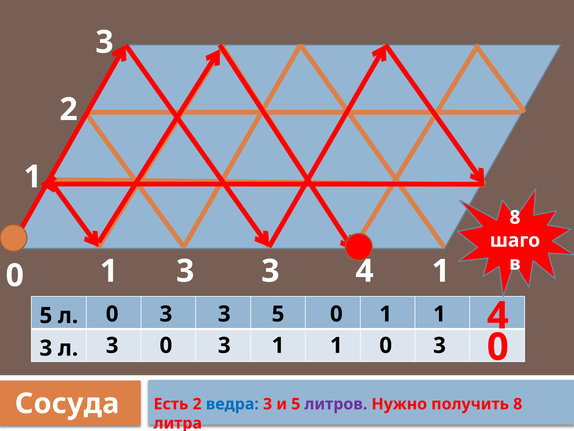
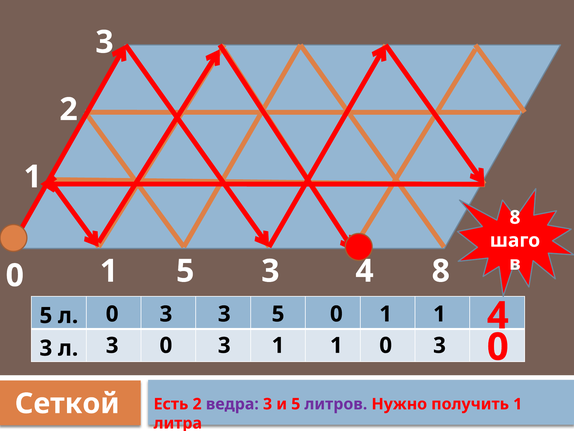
3: 3 -> 5 (185, 271)
1: 1 -> 8 (441, 271)
Сосуда: Сосуда -> Сеткой (67, 403)
ведра colour: blue -> purple (232, 404)
получить 8: 8 -> 1 (518, 404)
